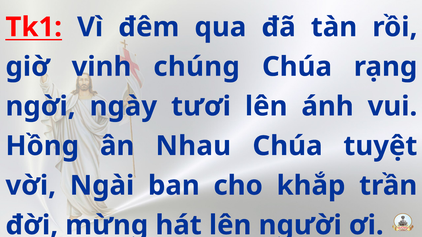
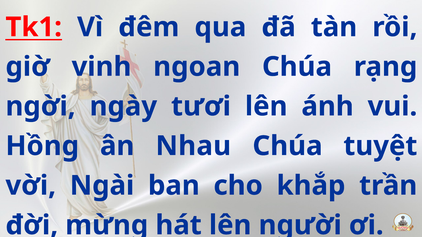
chúng: chúng -> ngoan (197, 67)
